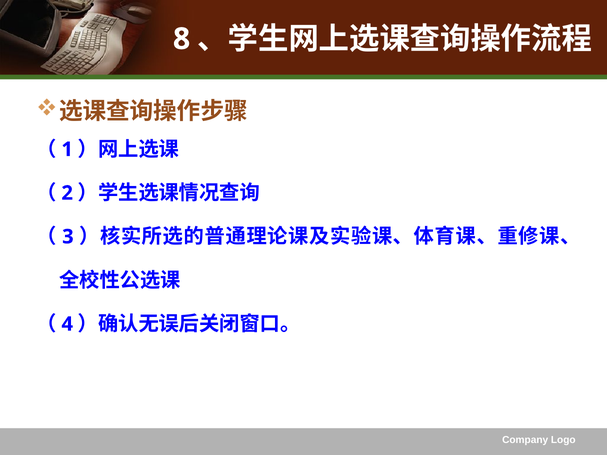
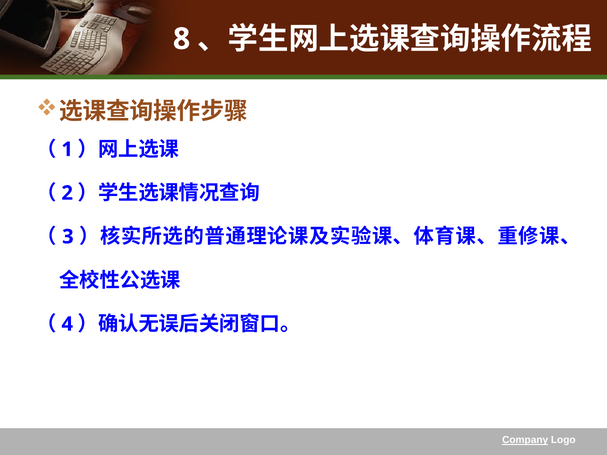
Company underline: none -> present (525, 440)
